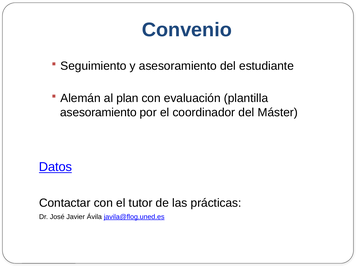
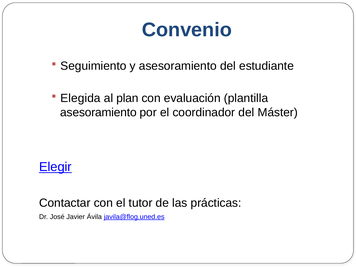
Alemán: Alemán -> Elegida (81, 98)
Datos: Datos -> Elegir (55, 167)
